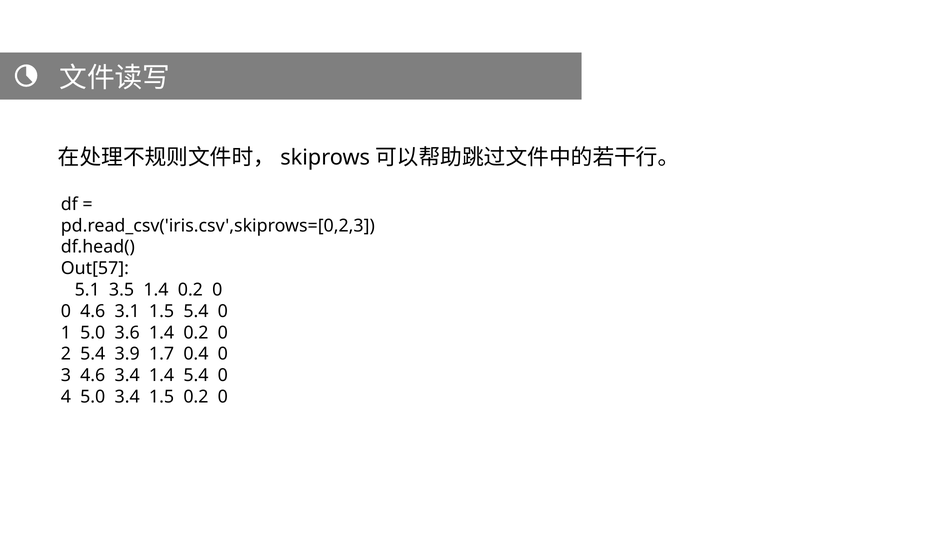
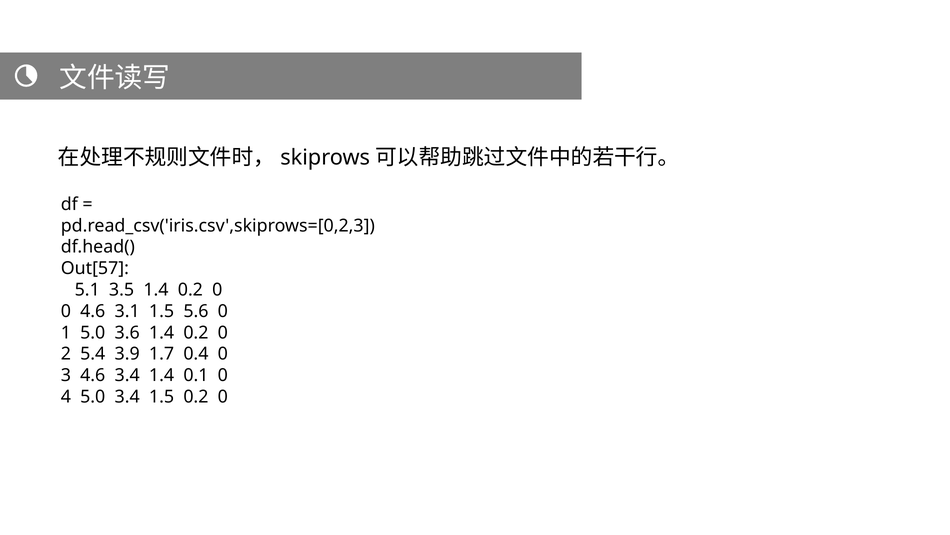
1.5 5.4: 5.4 -> 5.6 (196, 311)
1.4 5.4: 5.4 -> 0.1 (196, 375)
